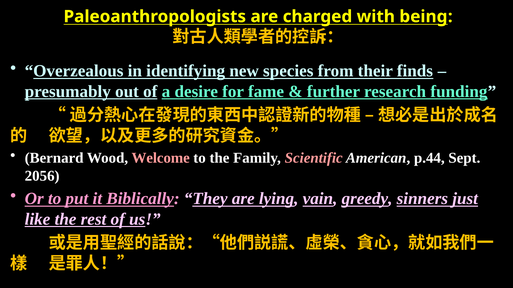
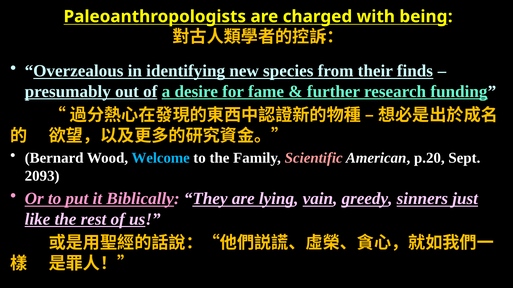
Welcome colour: pink -> light blue (161, 158)
p.44: p.44 -> p.20 (429, 158)
2056: 2056 -> 2093 (42, 176)
